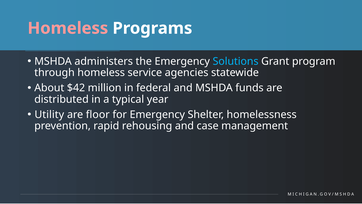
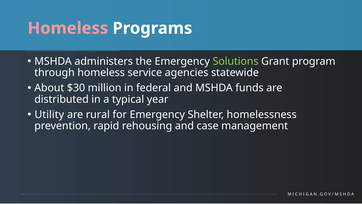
Solutions colour: light blue -> light green (236, 61)
$42: $42 -> $30 (76, 88)
floor: floor -> rural (98, 114)
